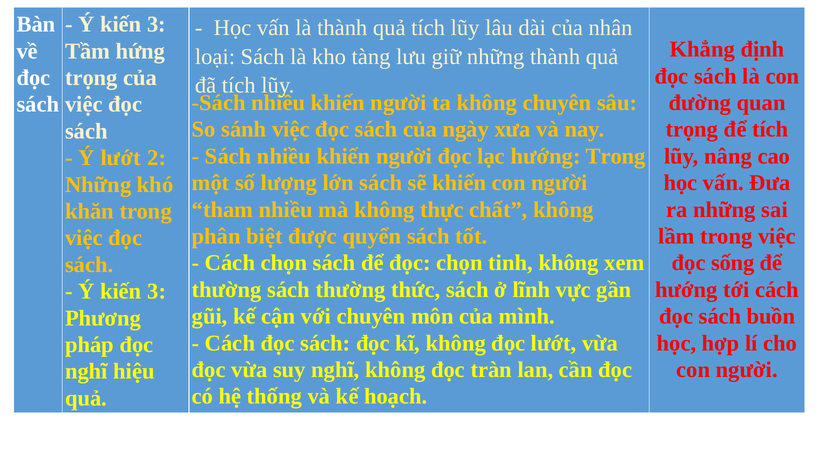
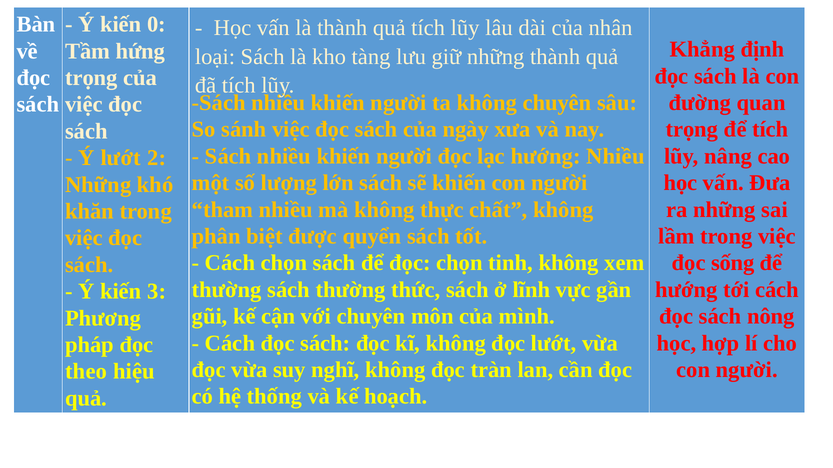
3: 3 -> 0 (157, 24)
hướng Trong: Trong -> Nhiều (615, 156)
buồn: buồn -> nông (771, 317)
nghĩ: nghĩ -> theo (86, 372)
